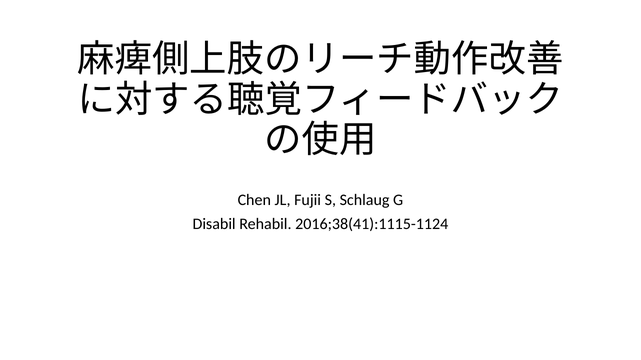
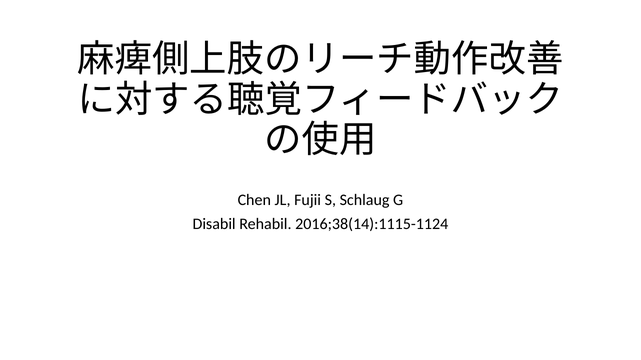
2016;38(41):1115-1124: 2016;38(41):1115-1124 -> 2016;38(14):1115-1124 (372, 224)
